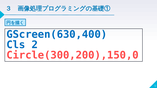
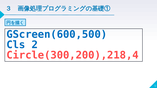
GScreen(630,400: GScreen(630,400 -> GScreen(600,500 (57, 34)
Circle(300,200),150,0: Circle(300,200),150,0 -> Circle(300,200),218,4 (72, 55)
